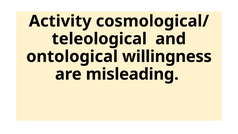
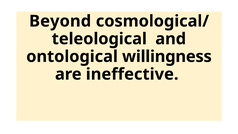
Activity: Activity -> Beyond (60, 21)
misleading: misleading -> ineffective (132, 74)
